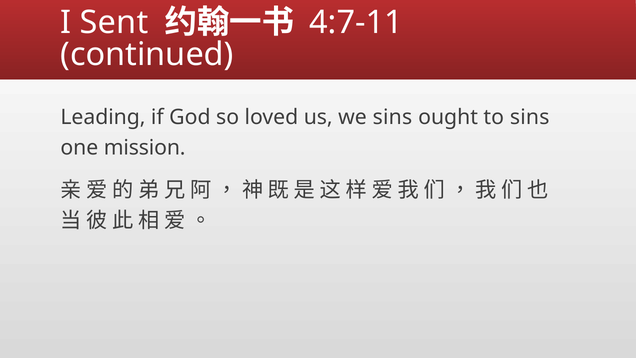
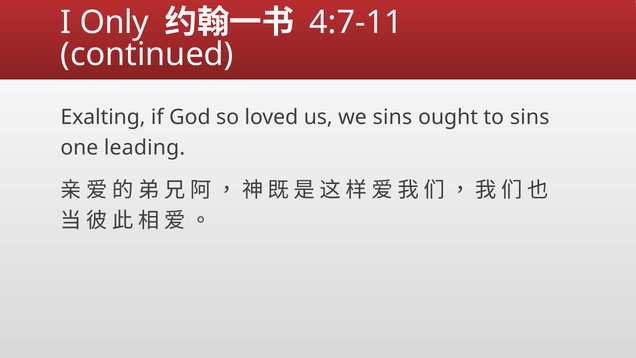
Sent: Sent -> Only (114, 23)
Leading: Leading -> Exalting (103, 117)
mission: mission -> leading (144, 148)
